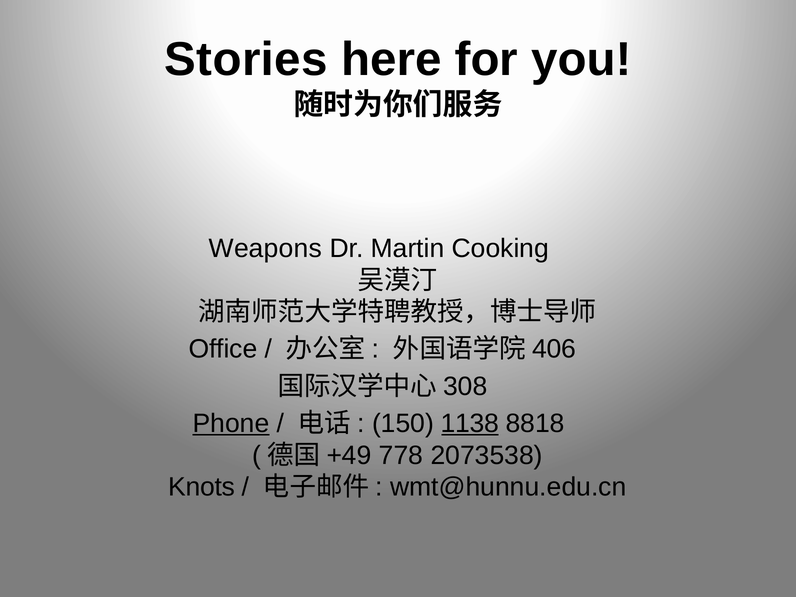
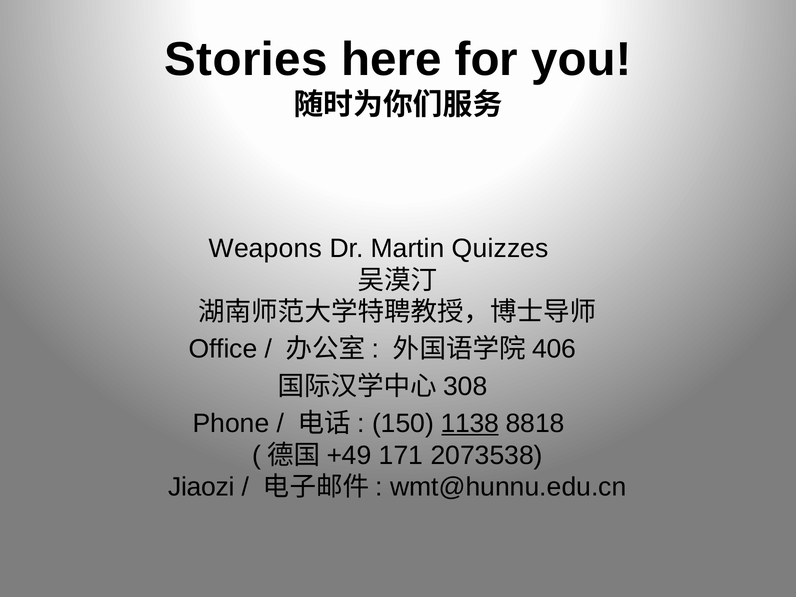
Cooking: Cooking -> Quizzes (500, 248)
Phone underline: present -> none (231, 423)
778: 778 -> 171 (401, 455)
Knots: Knots -> Jiaozi (202, 487)
